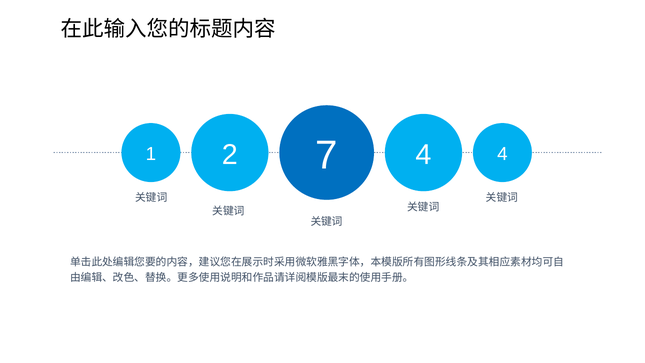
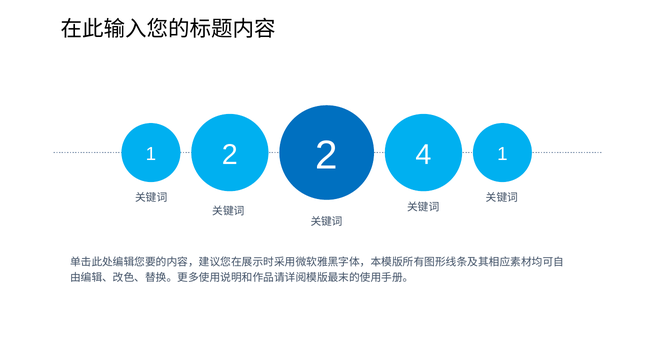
2 7: 7 -> 2 (327, 155)
4 4: 4 -> 1 (502, 154)
